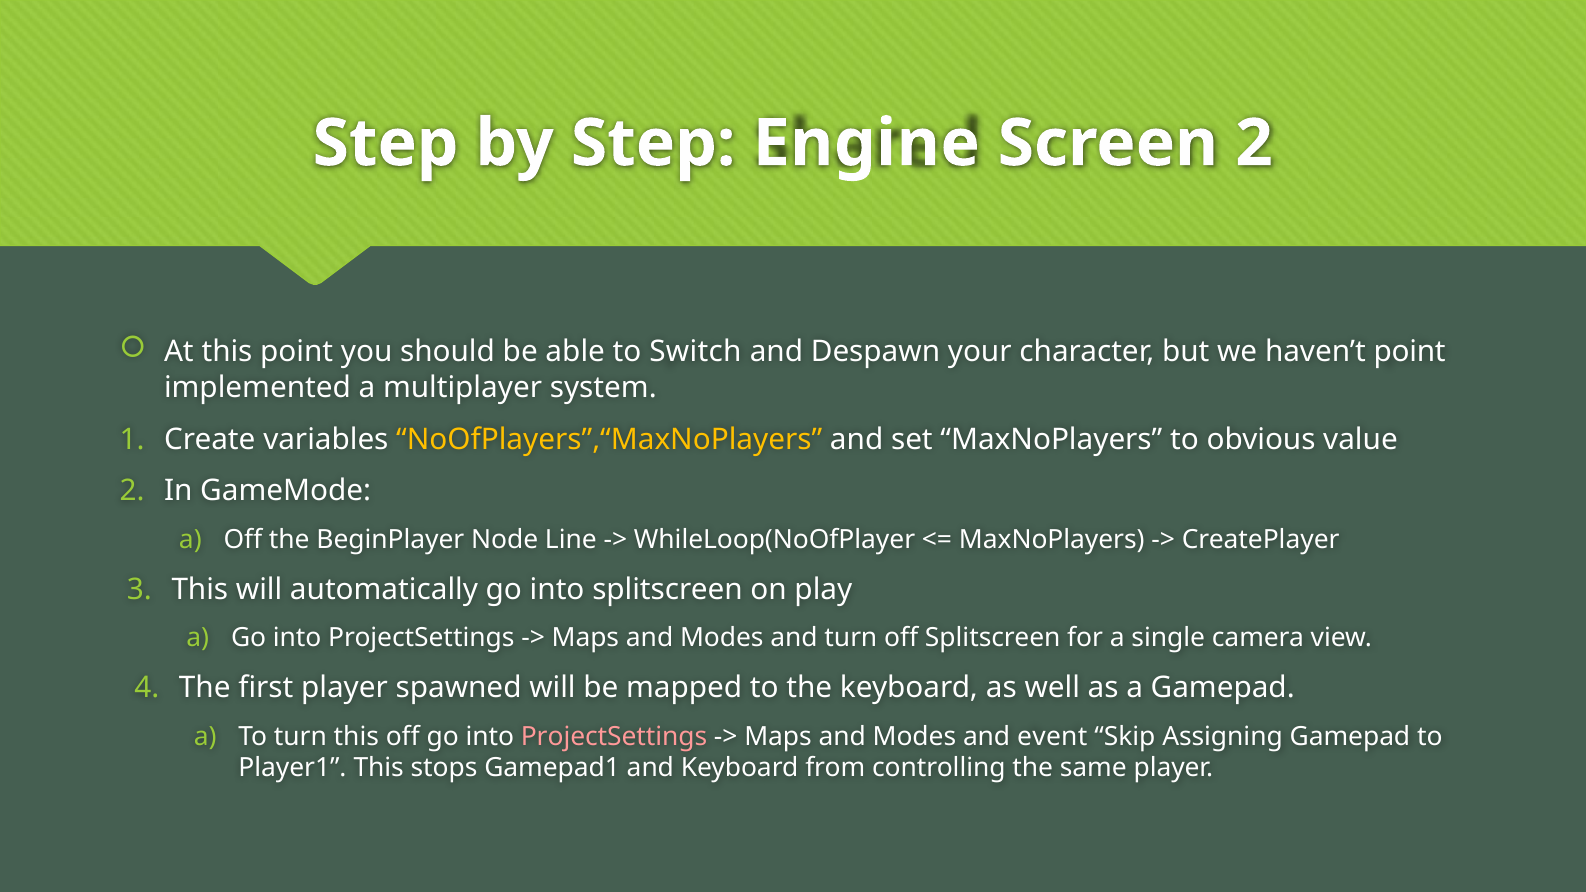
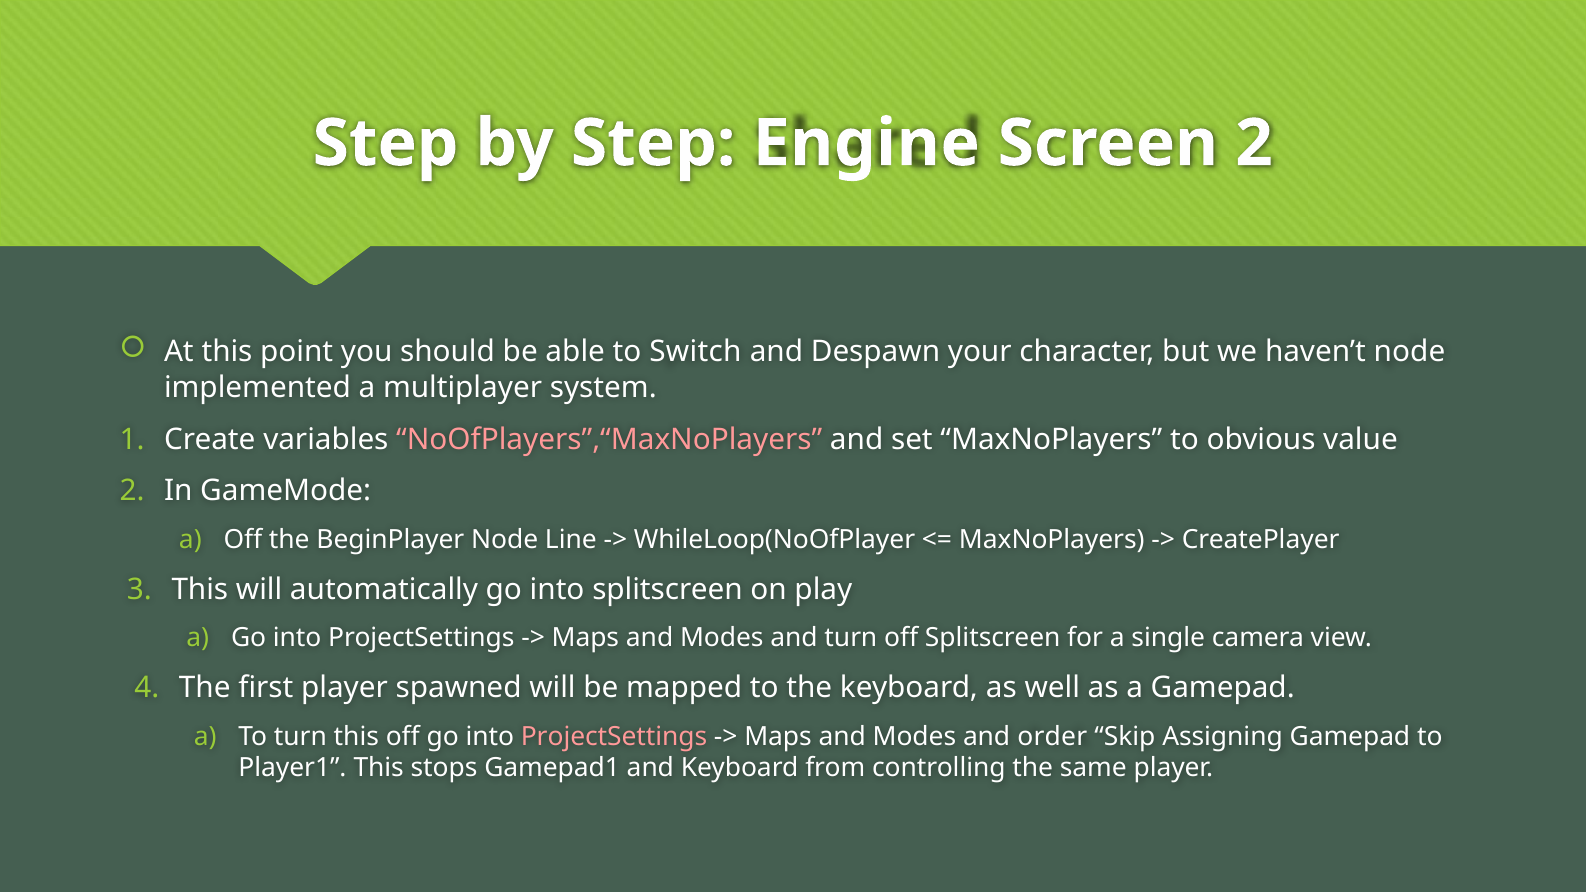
haven’t point: point -> node (1409, 352)
NoOfPlayers”,“MaxNoPlayers colour: yellow -> pink (609, 439)
event: event -> order (1052, 737)
